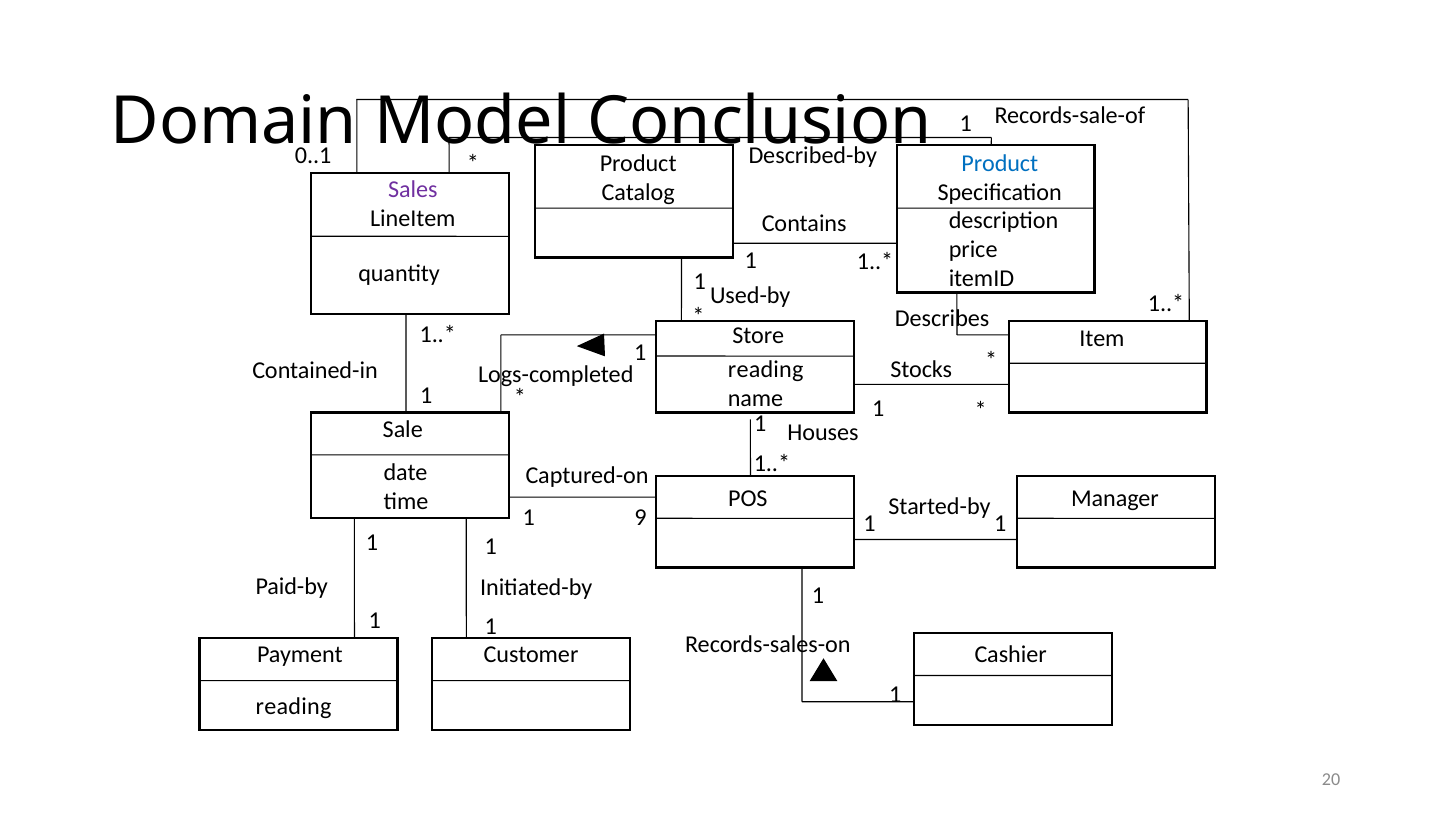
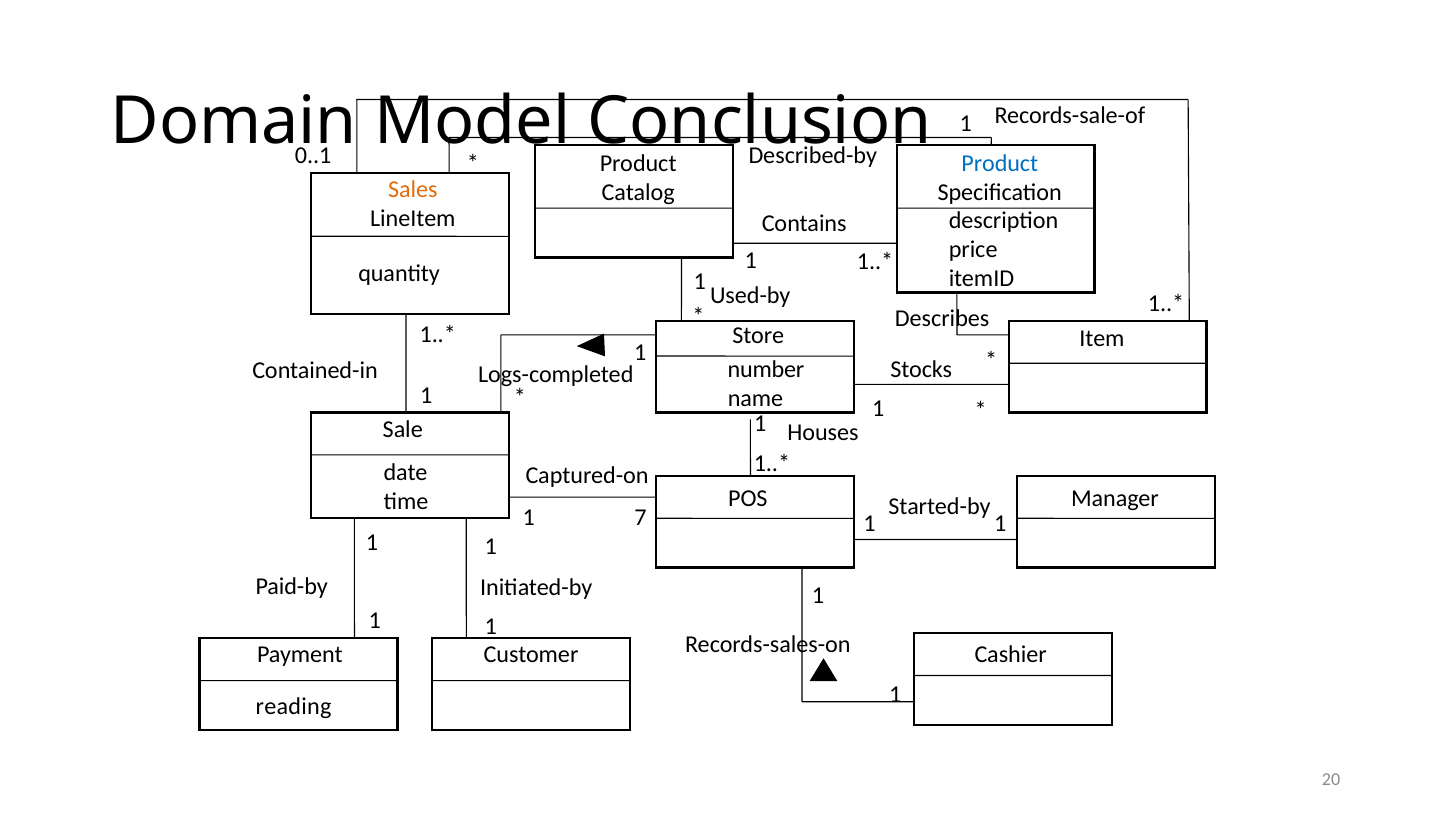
Sales colour: purple -> orange (413, 189)
reading: reading -> number (766, 370)
9: 9 -> 7 (640, 518)
